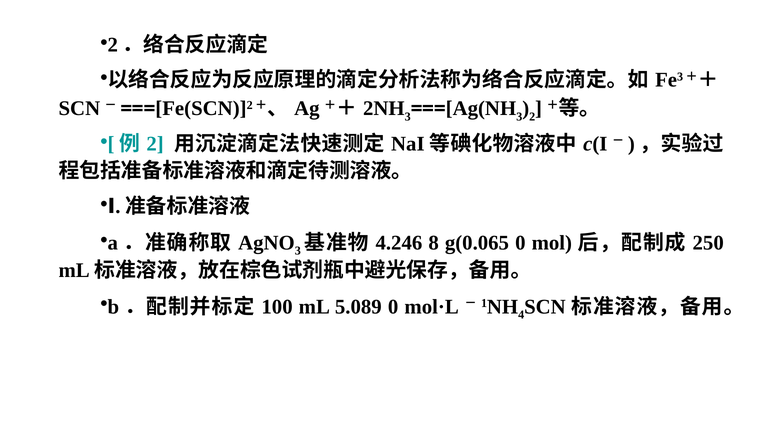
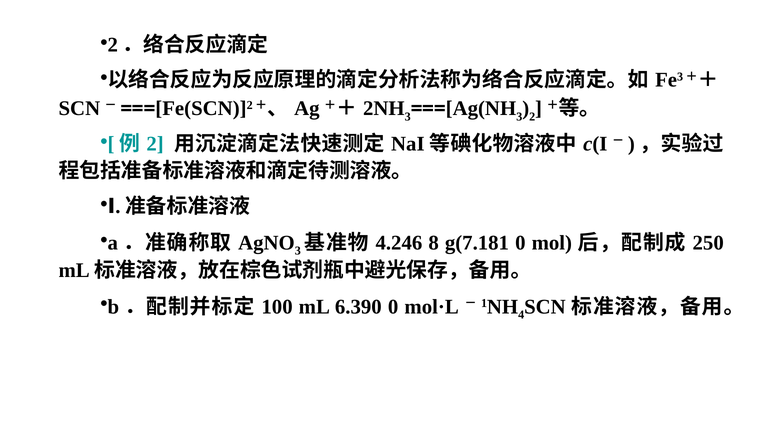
g(0.065: g(0.065 -> g(7.181 (477, 243)
5.089: 5.089 -> 6.390 (358, 307)
